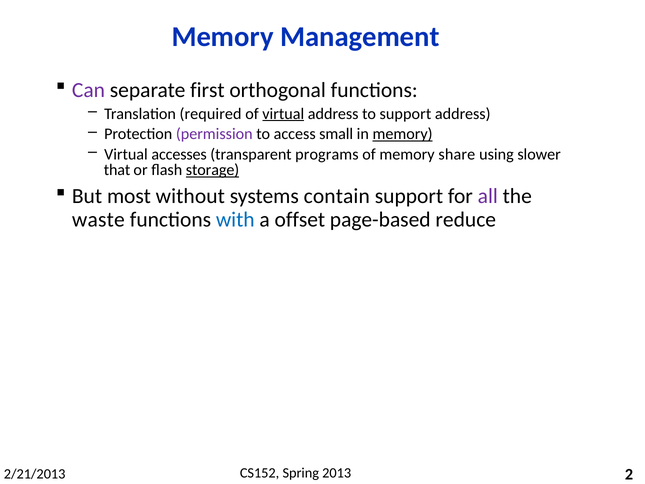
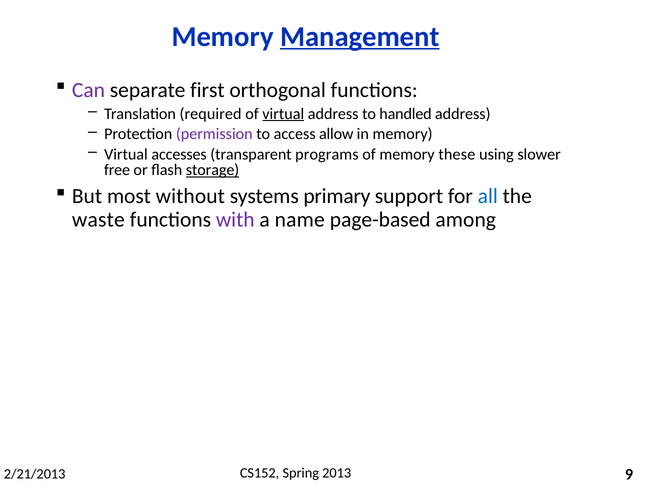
Management underline: none -> present (360, 37)
to support: support -> handled (406, 114)
small: small -> allow (336, 134)
memory underline: present -> none (403, 134)
share: share -> these (457, 154)
that: that -> free (117, 170)
contain: contain -> primary (337, 196)
all colour: purple -> blue (488, 196)
with colour: blue -> purple (235, 219)
offset: offset -> name (300, 219)
reduce: reduce -> among (466, 219)
2: 2 -> 9 (629, 474)
